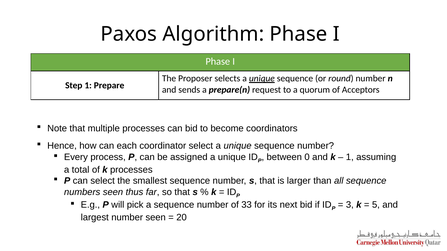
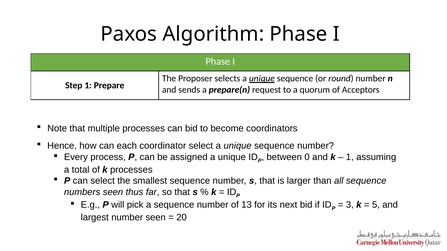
33: 33 -> 13 (247, 205)
